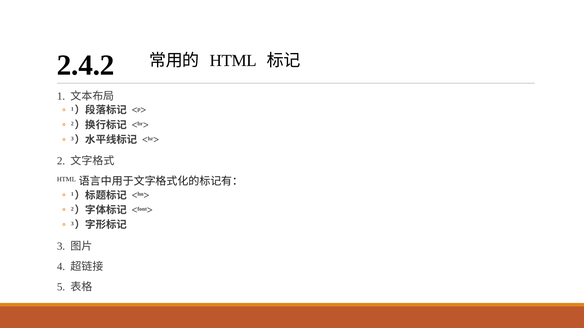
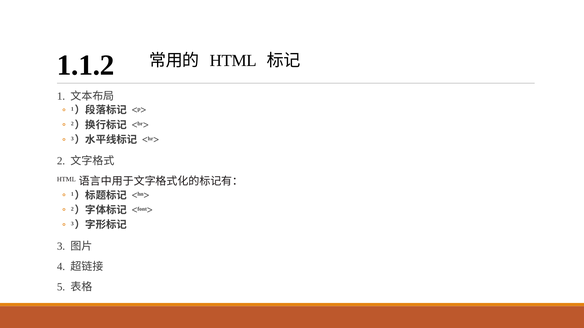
2.4.2: 2.4.2 -> 1.1.2 (86, 65)
